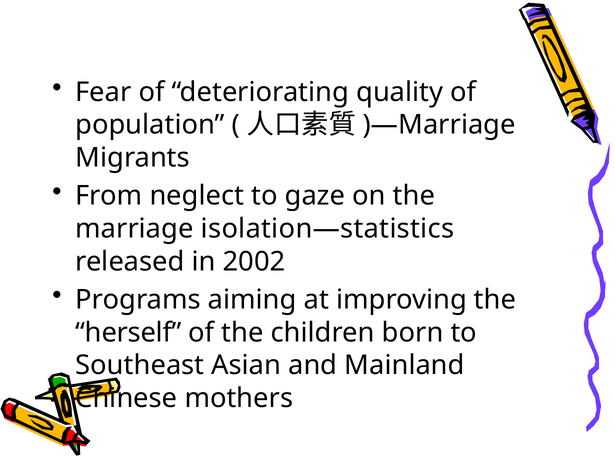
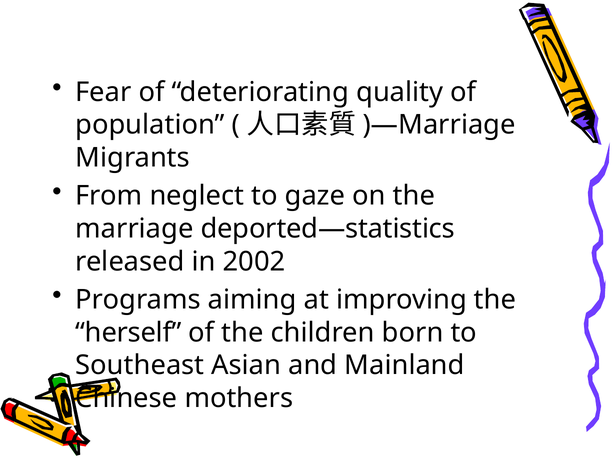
isolation—statistics: isolation—statistics -> deported—statistics (328, 229)
